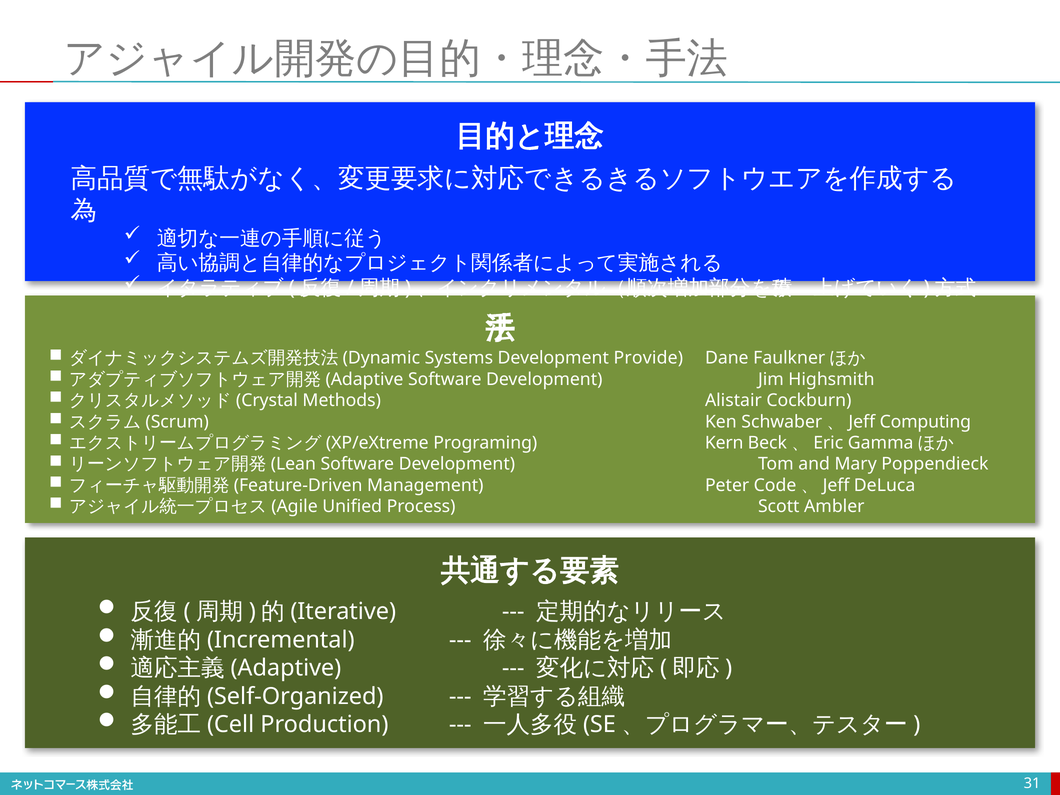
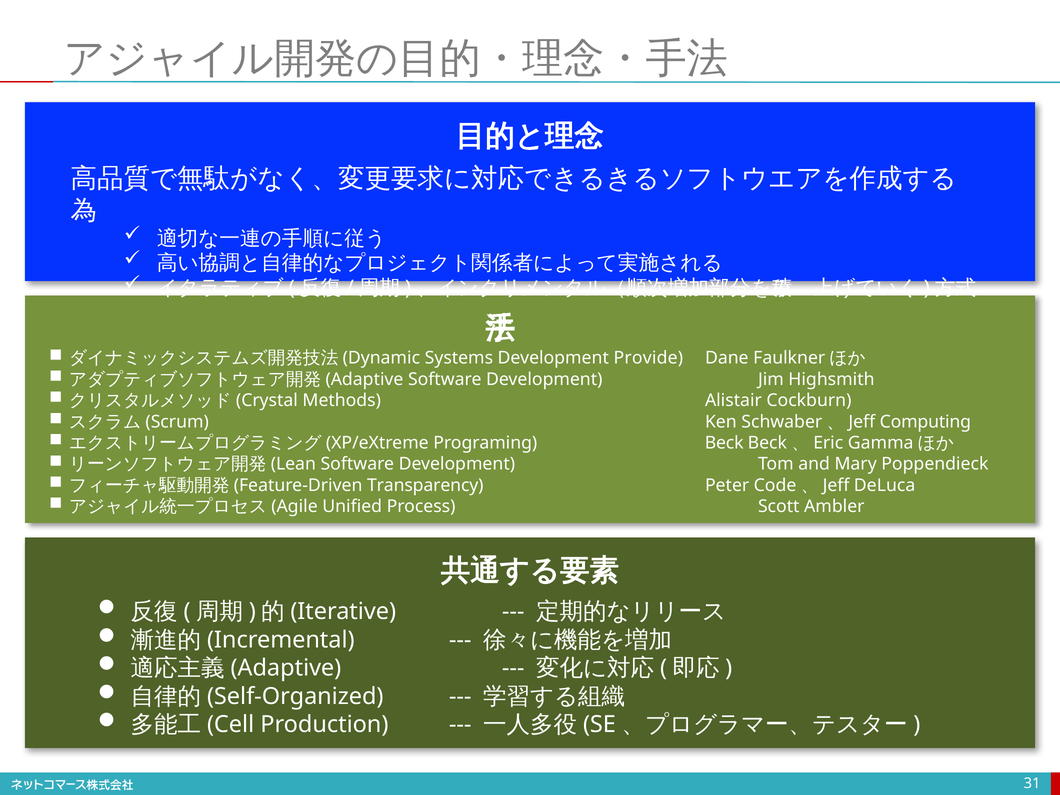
Programing Kern: Kern -> Beck (724, 443)
Management: Management -> Transparency (425, 485)
